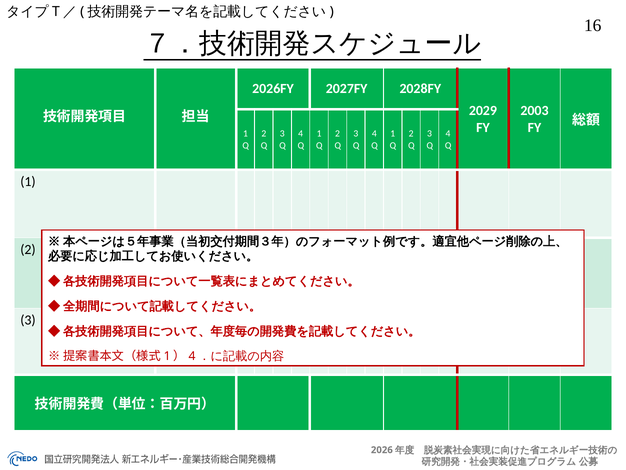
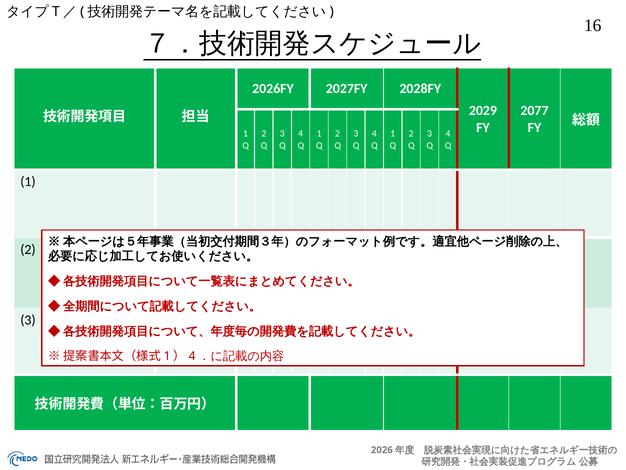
2003: 2003 -> 2077 (535, 110)
